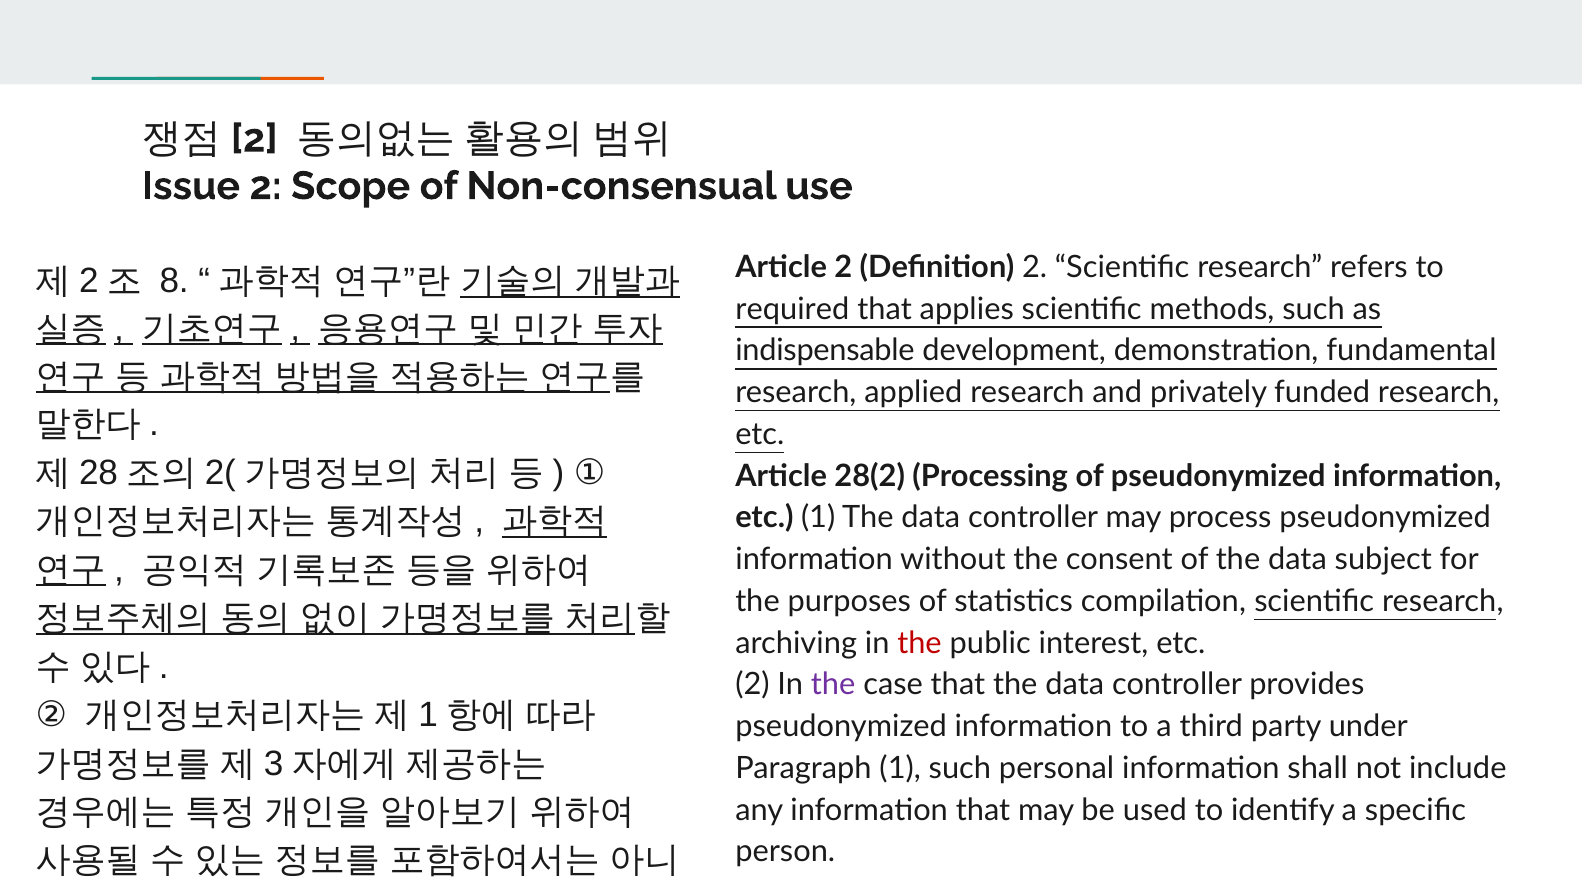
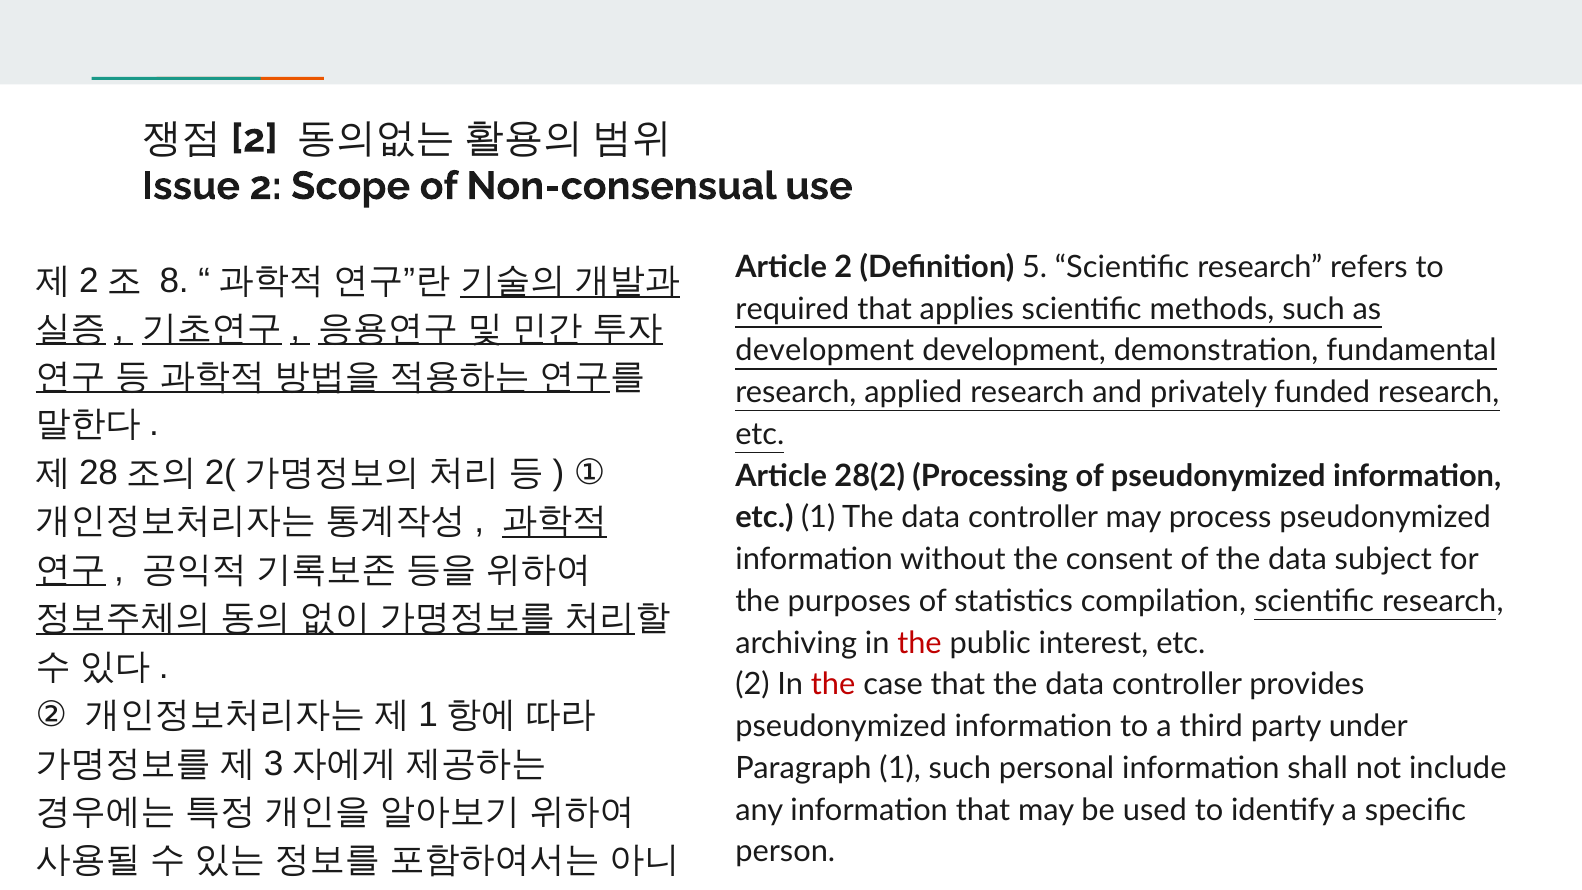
Definition 2: 2 -> 5 (1035, 267)
indispensable: indispensable -> development (825, 351)
the colour: purple -> red (833, 685)
